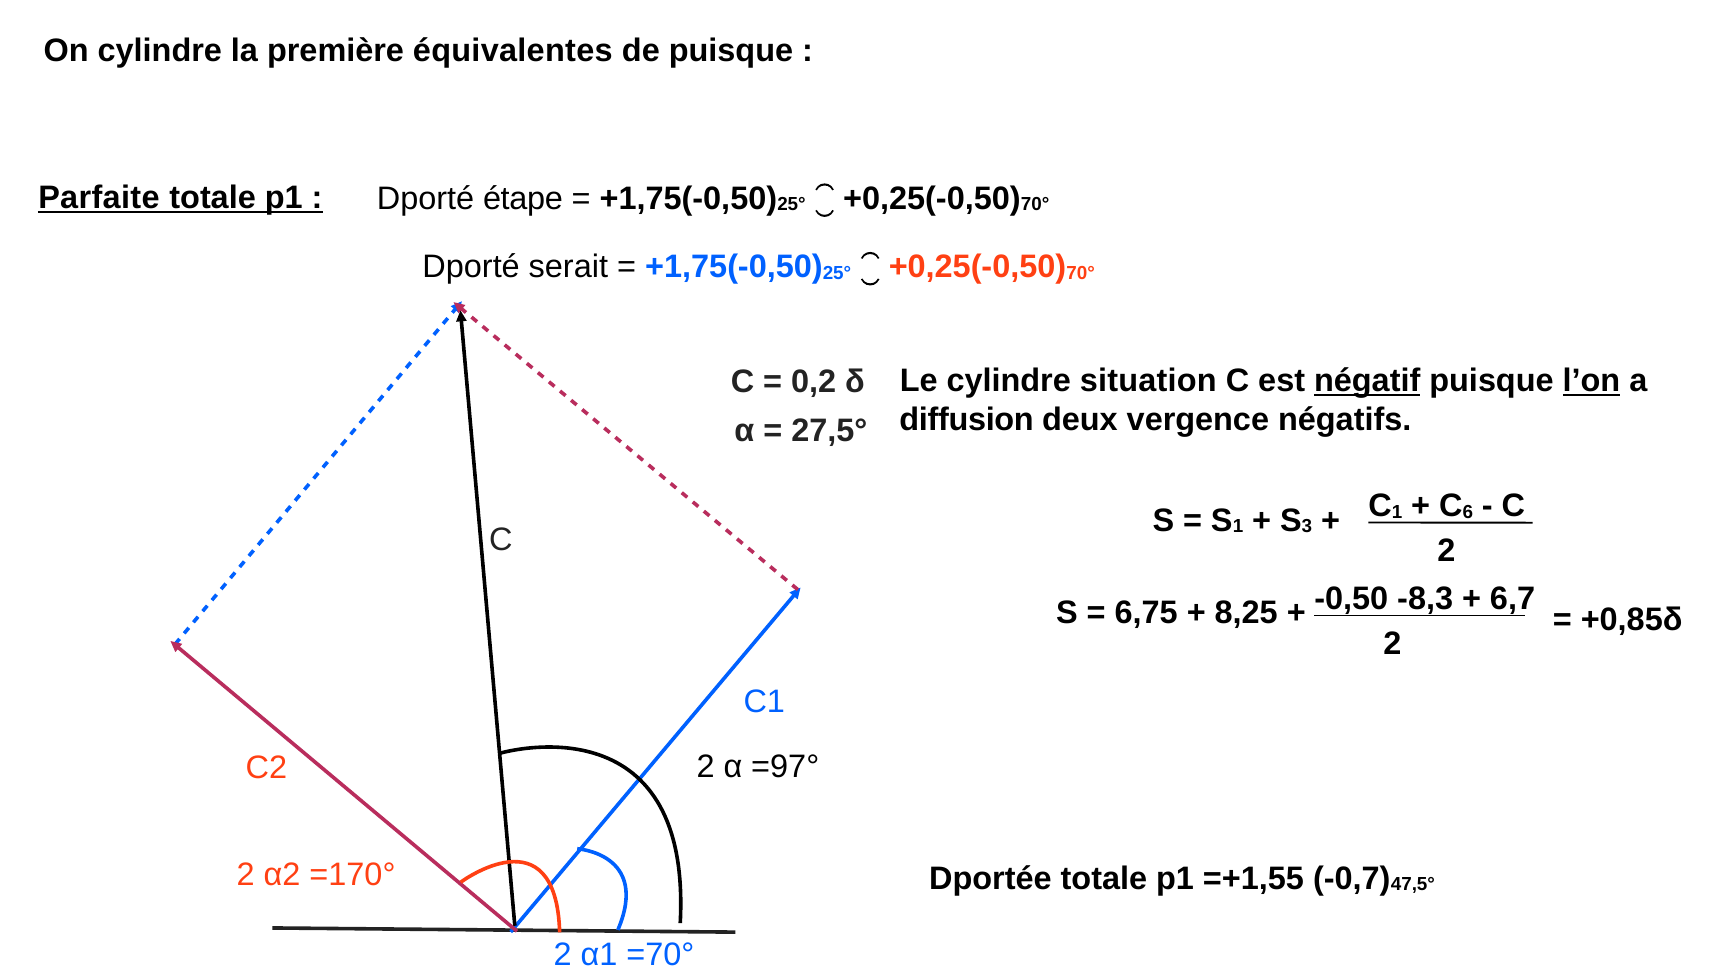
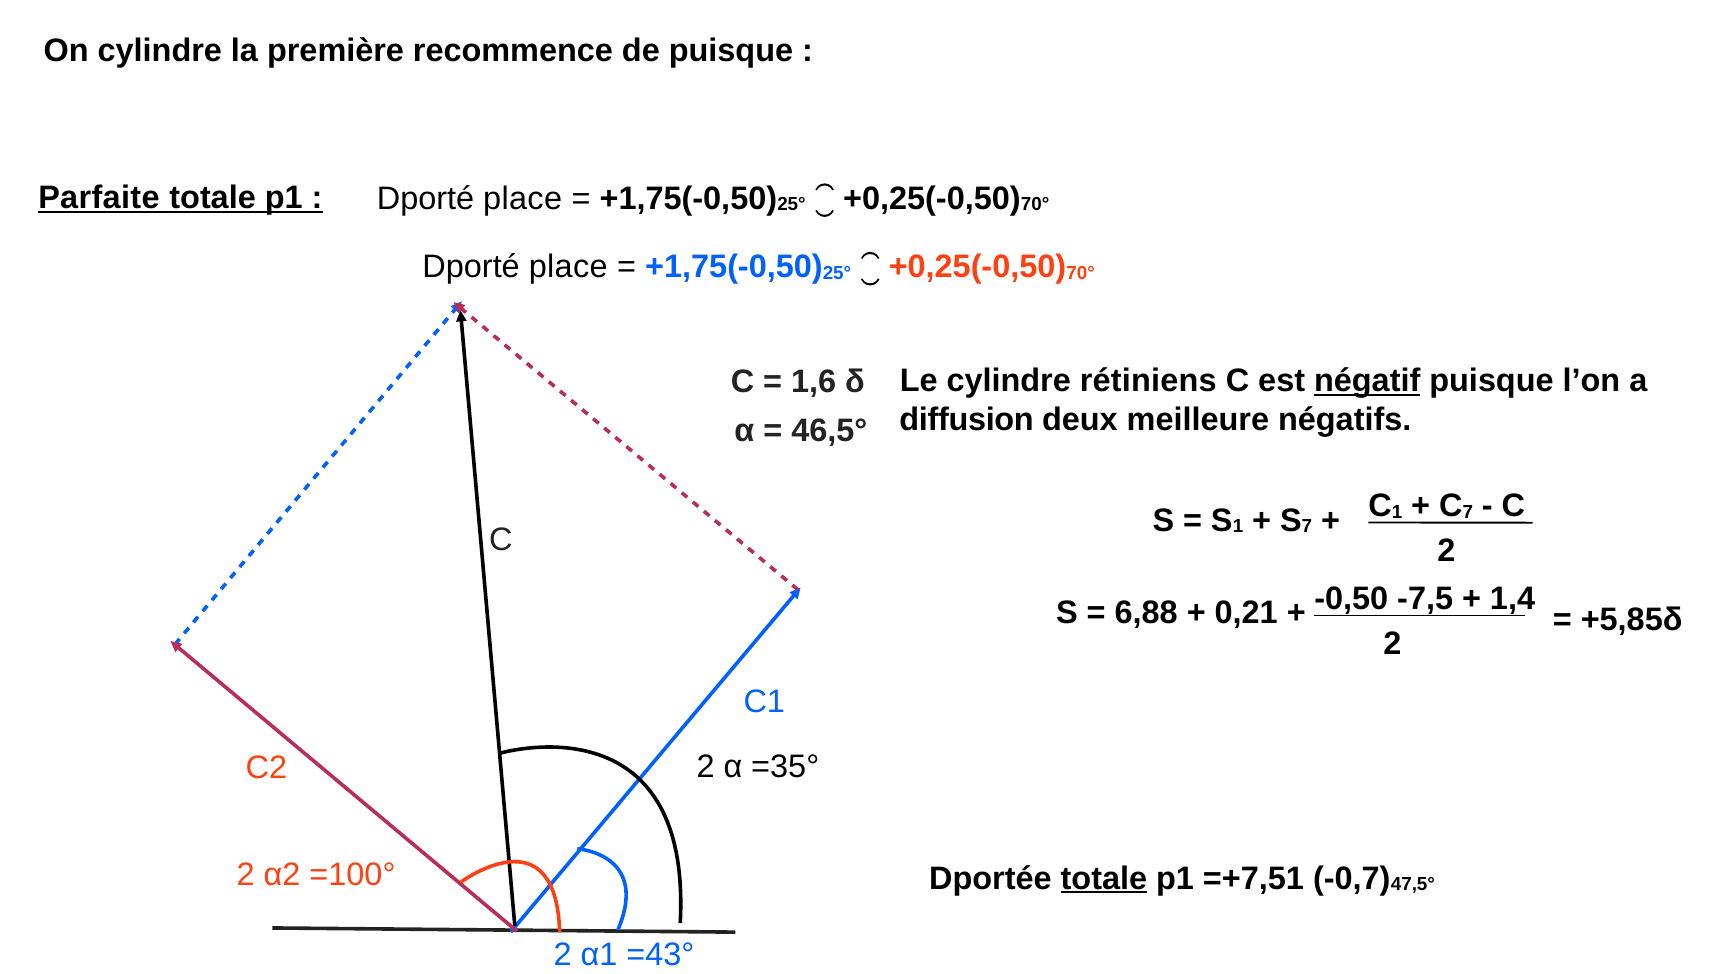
équivalentes: équivalentes -> recommence (513, 51)
étape: étape -> place (523, 198)
serait: serait -> place (568, 267)
situation: situation -> rétiniens (1148, 381)
l’on underline: present -> none (1591, 381)
0,2: 0,2 -> 1,6 (814, 381)
vergence: vergence -> meilleure (1198, 420)
27,5°: 27,5° -> 46,5° (829, 431)
C 6: 6 -> 7 (1468, 512)
S 3: 3 -> 7 (1307, 526)
-8,3: -8,3 -> -7,5 (1425, 599)
6,7: 6,7 -> 1,4 (1513, 599)
6,75: 6,75 -> 6,88 (1146, 612)
8,25: 8,25 -> 0,21 (1246, 612)
+0,85δ: +0,85δ -> +5,85δ (1632, 620)
=97°: =97° -> =35° (785, 766)
=170°: =170° -> =100° (352, 875)
totale underline: none -> present (1104, 878)
=+1,55: =+1,55 -> =+7,51 (1253, 878)
=70°: =70° -> =43° (660, 955)
